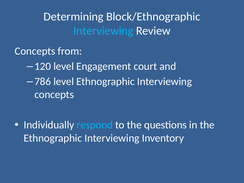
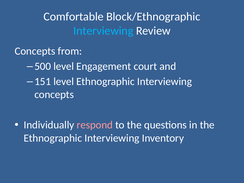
Determining: Determining -> Comfortable (74, 16)
120: 120 -> 500 (43, 66)
786: 786 -> 151 (43, 82)
respond colour: light blue -> pink (95, 125)
